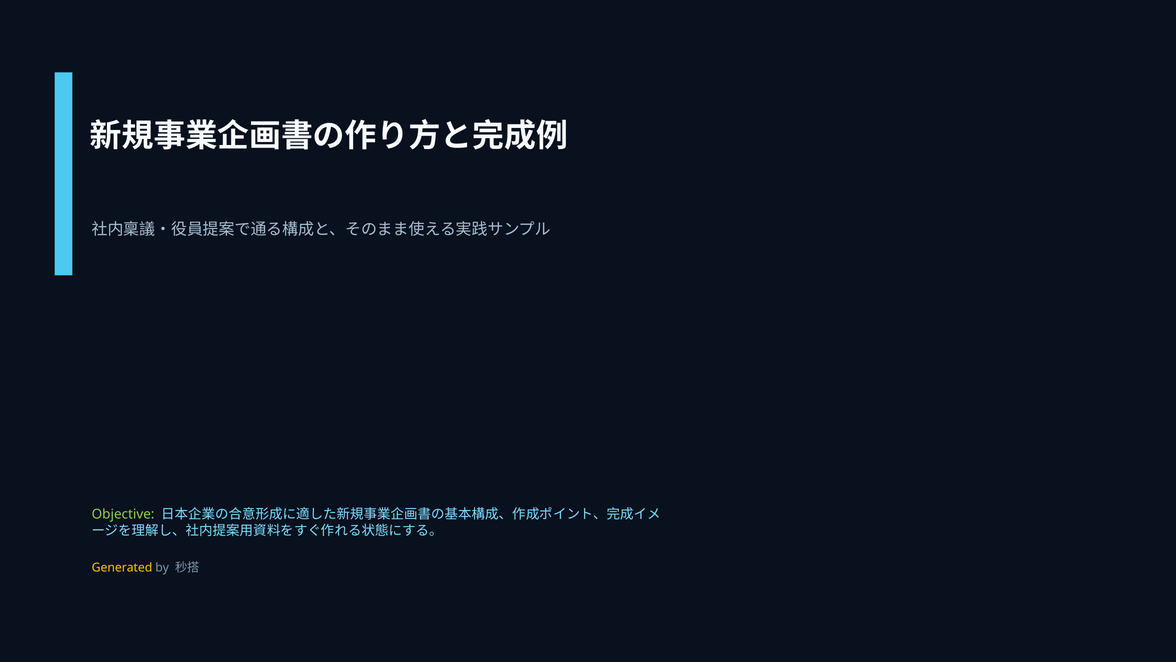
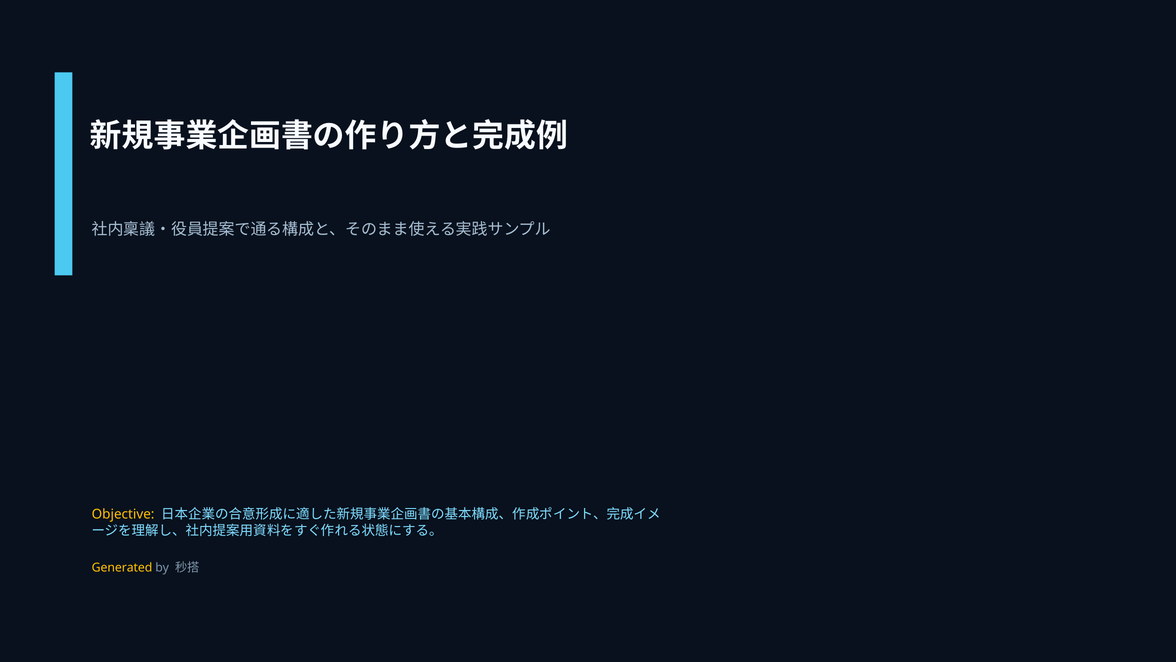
Objective colour: light green -> yellow (123, 514)
